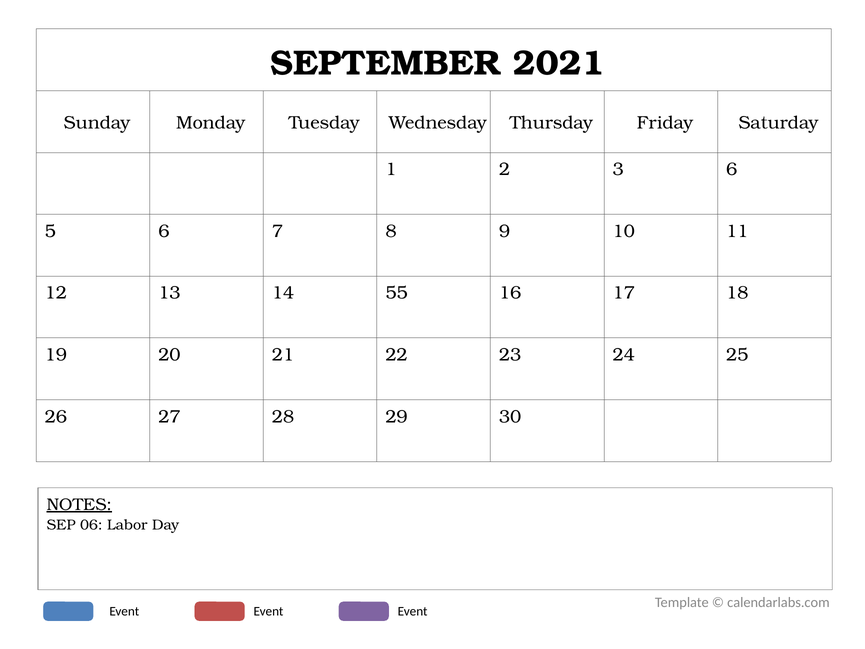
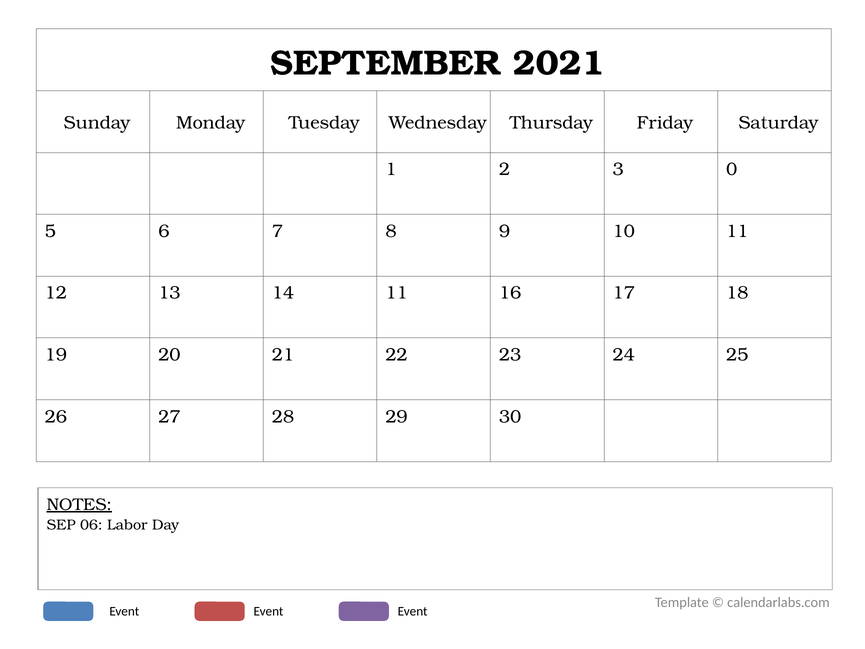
3 6: 6 -> 0 (732, 169)
14 55: 55 -> 11 (397, 293)
